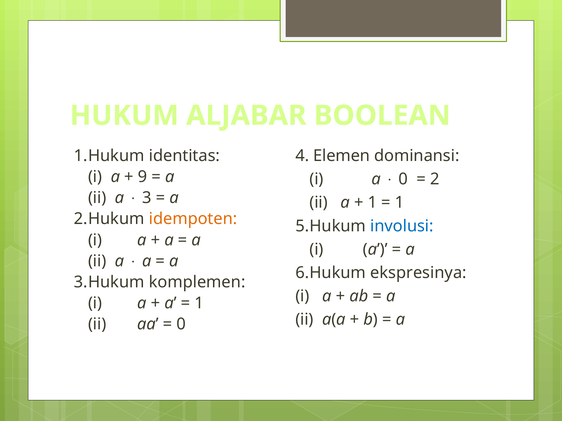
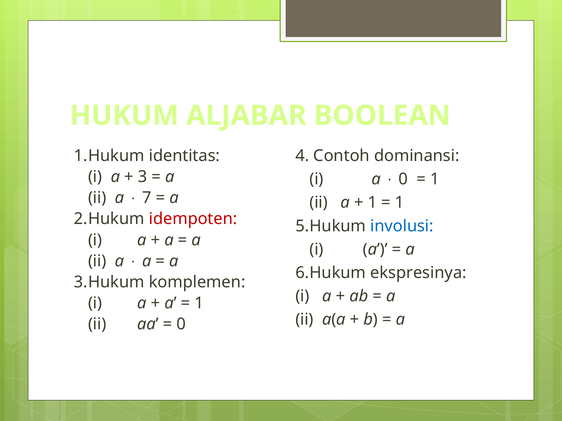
Elemen: Elemen -> Contoh (342, 156)
9: 9 -> 3 (143, 177)
2: 2 -> 1 (435, 179)
3: 3 -> 7 (147, 198)
idempoten colour: orange -> red (193, 219)
